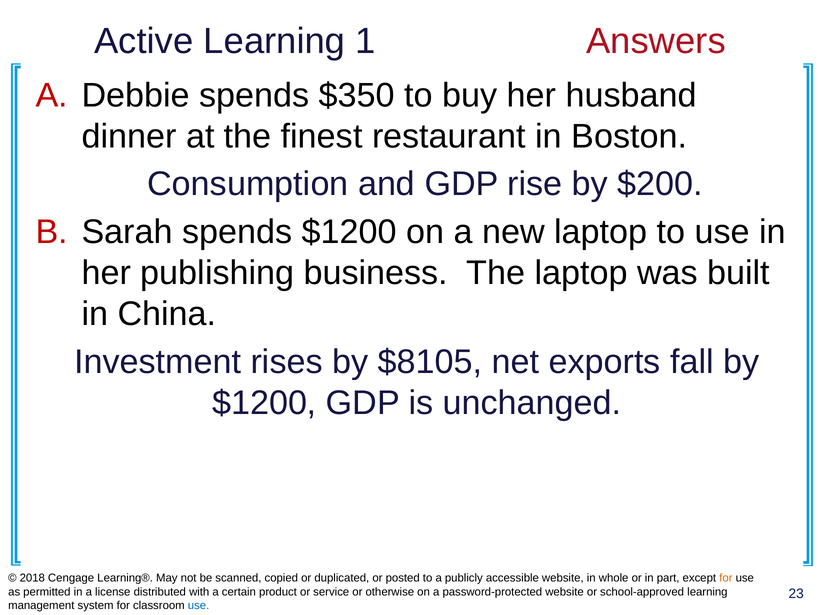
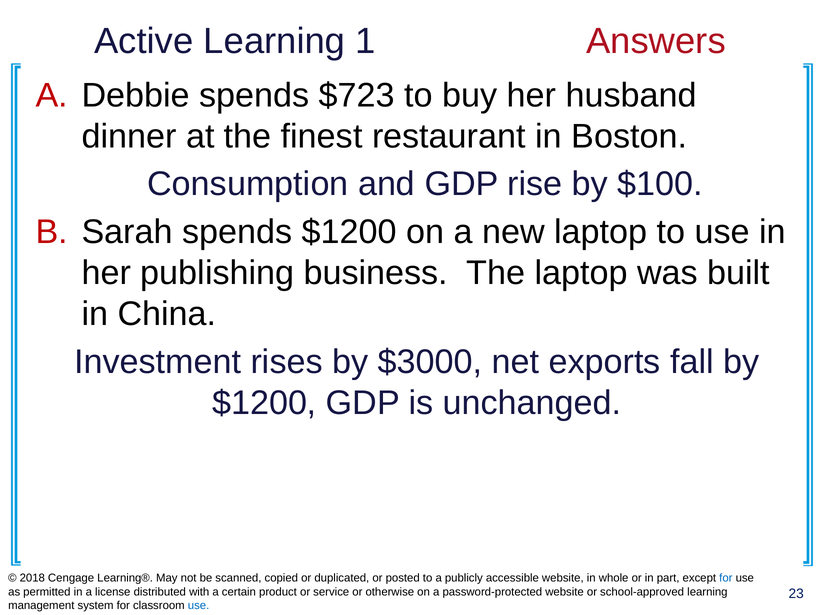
$350: $350 -> $723 (357, 95)
$200: $200 -> $100 (660, 184)
$8105: $8105 -> $3000 (430, 362)
for colour: orange -> blue (726, 578)
